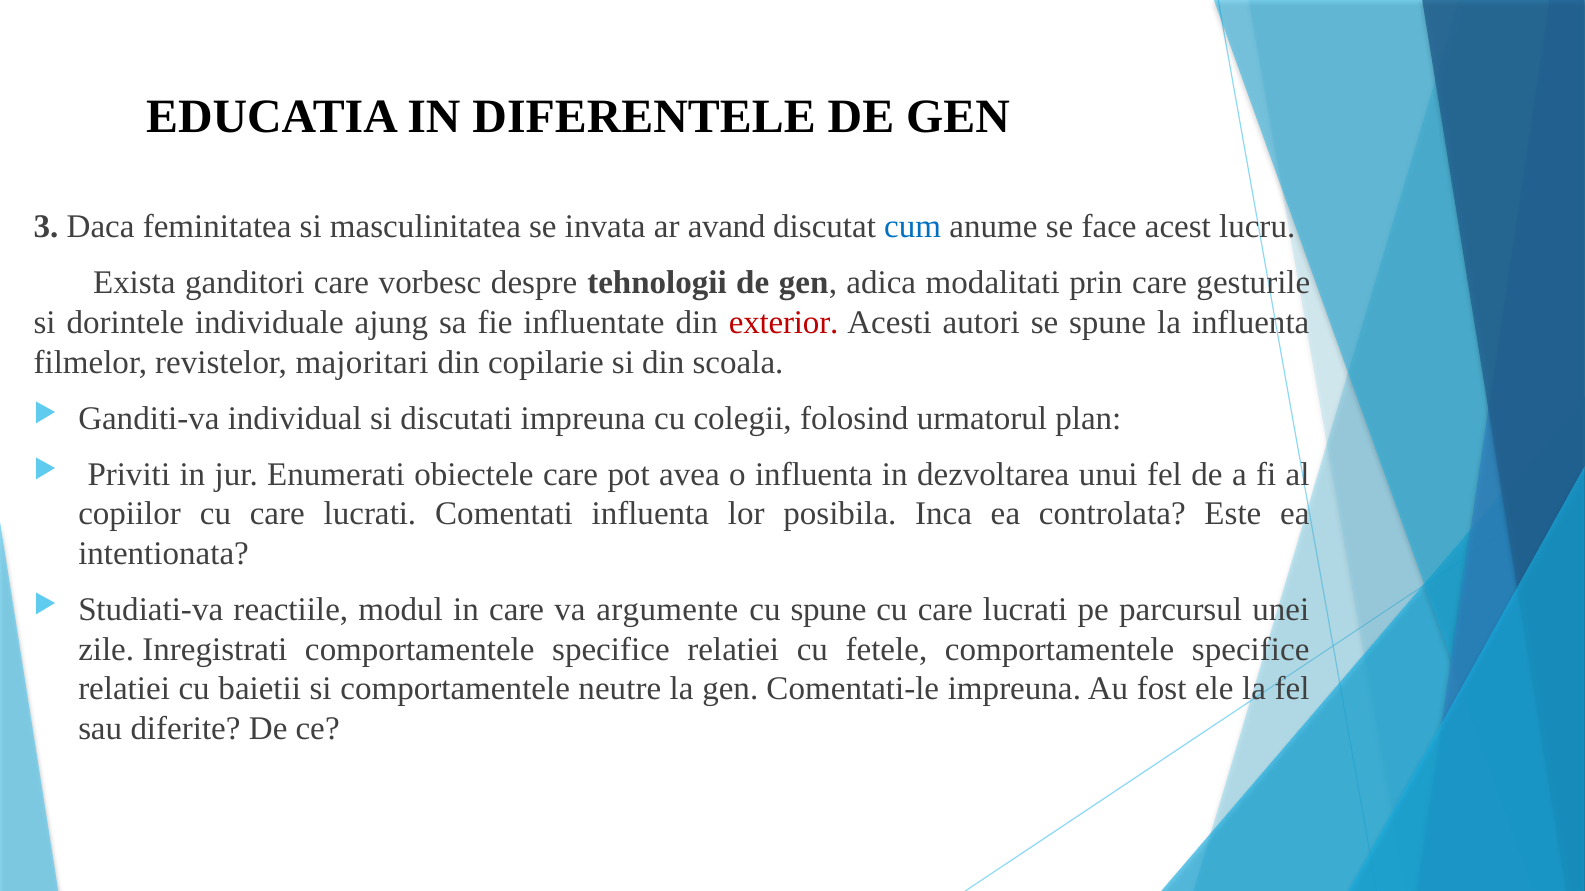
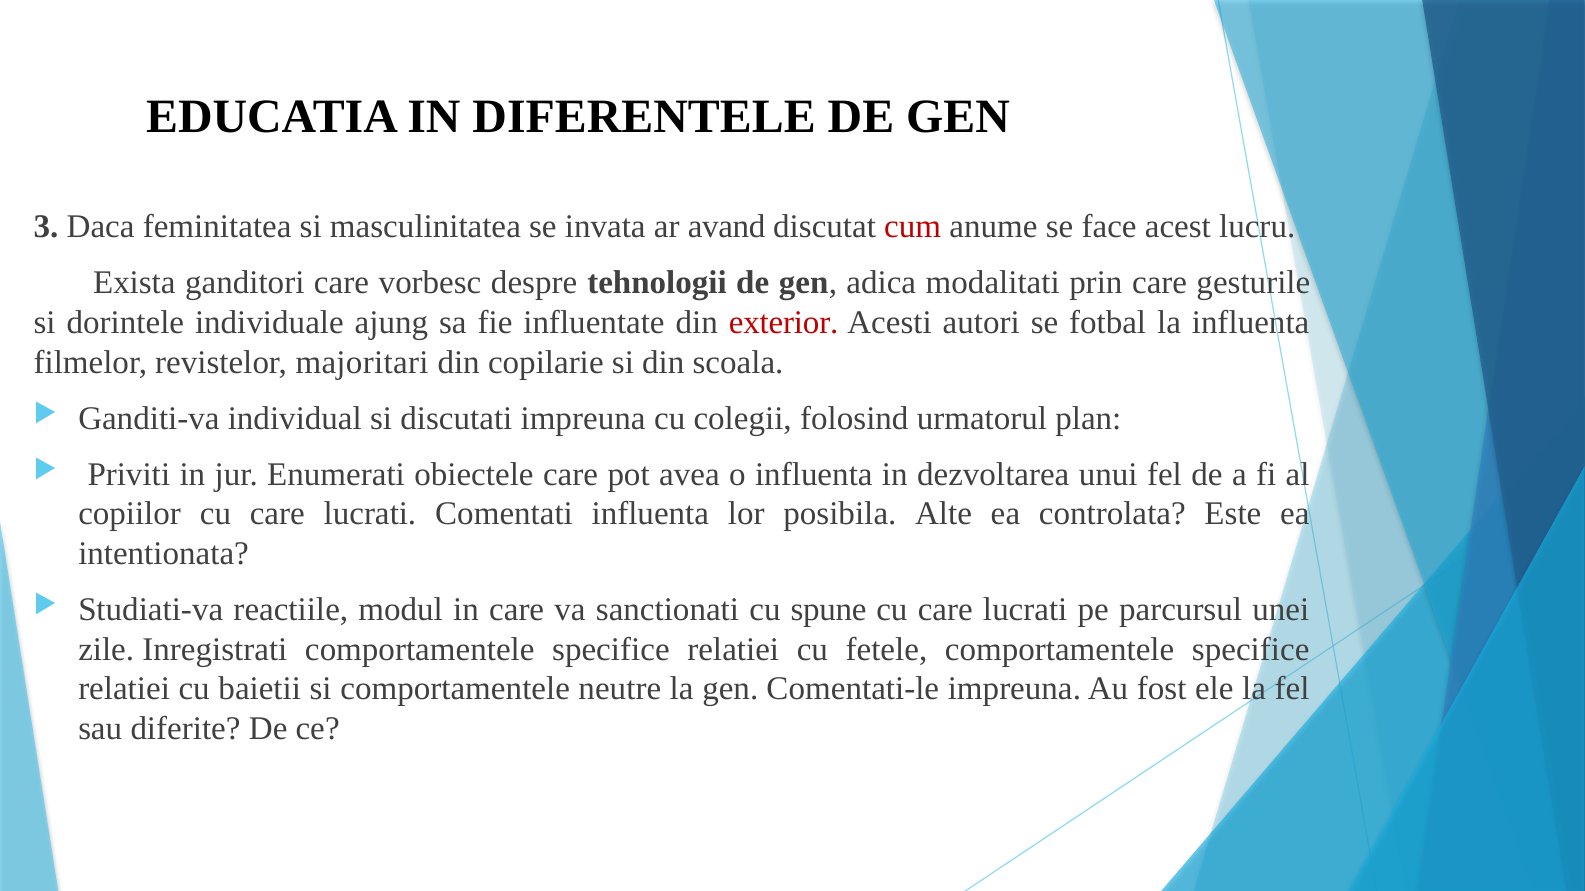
cum colour: blue -> red (913, 227)
se spune: spune -> fotbal (1108, 323)
Inca: Inca -> Alte (944, 514)
argumente: argumente -> sanctionati (667, 610)
